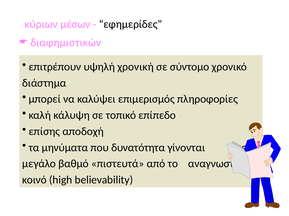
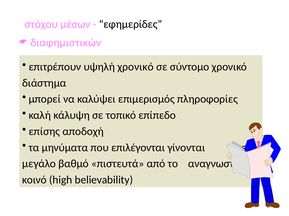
κύριων: κύριων -> στόχου (41, 24)
υψηλή χρονική: χρονική -> χρονικό (136, 67)
δυνατότητα: δυνατότητα -> επιλέγονται (138, 148)
